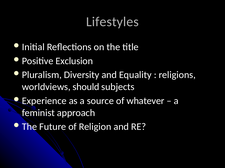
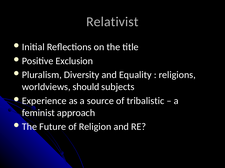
Lifestyles: Lifestyles -> Relativist (112, 22)
whatever: whatever -> tribalistic (145, 101)
